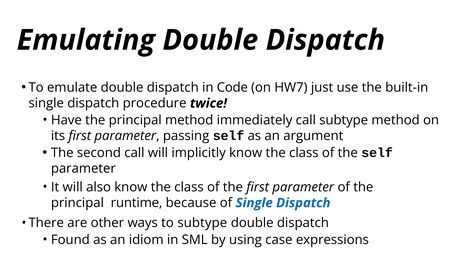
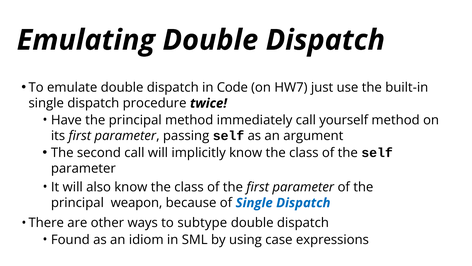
call subtype: subtype -> yourself (344, 120)
runtime: runtime -> weapon (137, 203)
